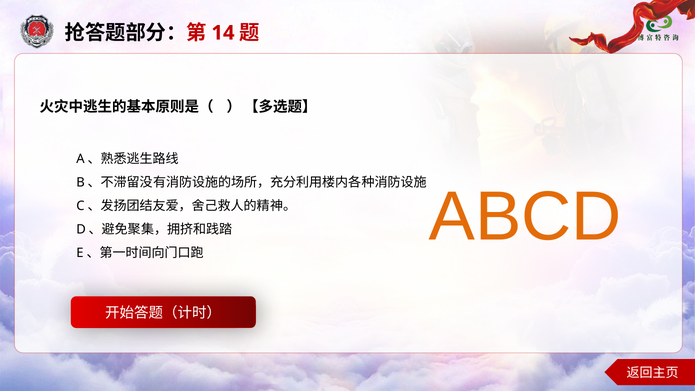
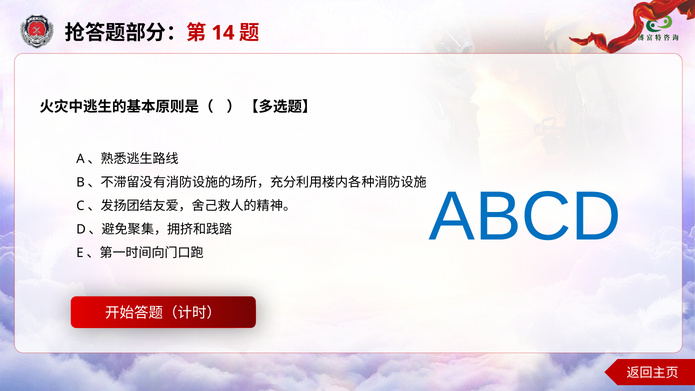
ABCD colour: orange -> blue (525, 217)
